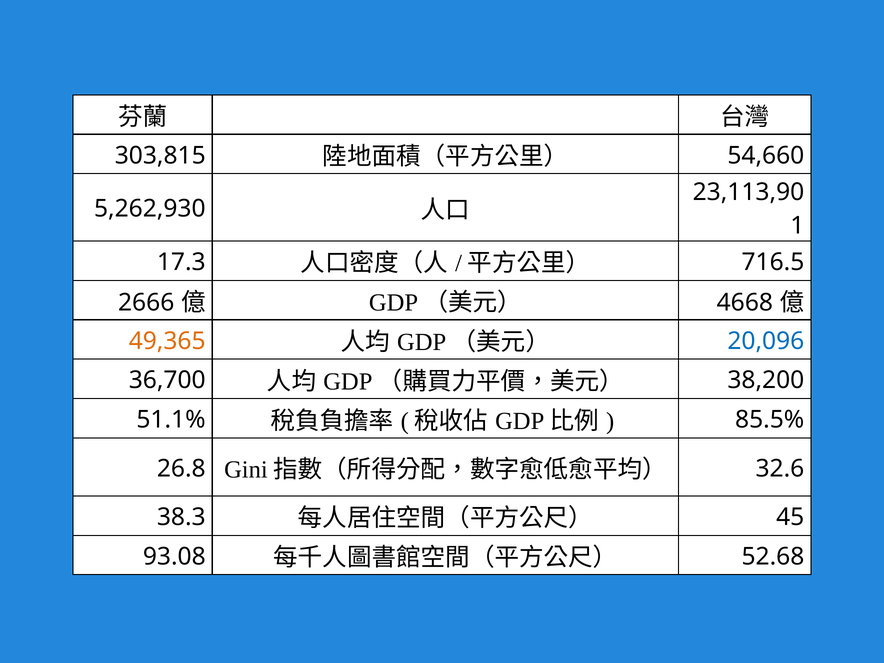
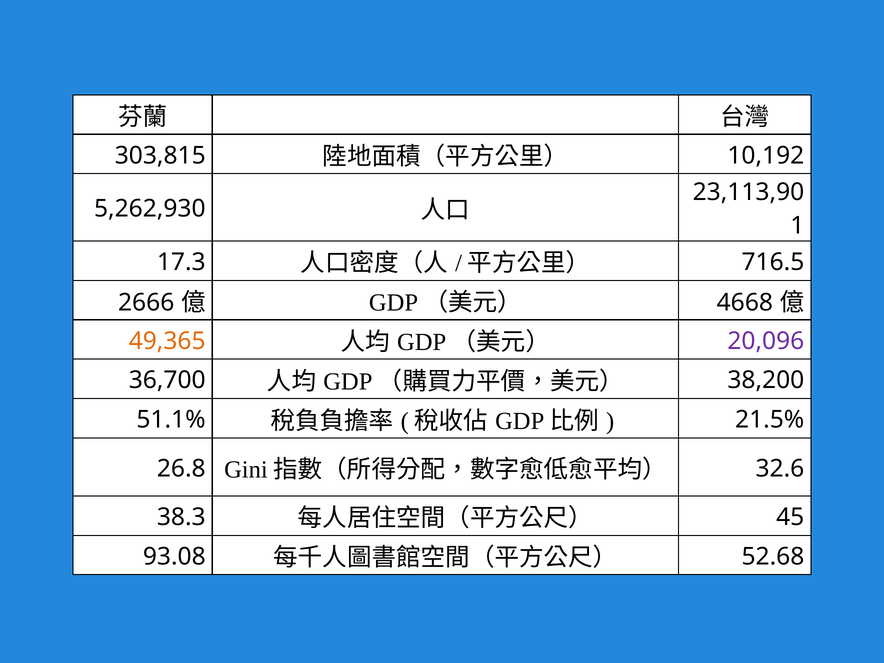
54,660: 54,660 -> 10,192 (766, 155)
20,096 colour: blue -> purple (766, 341)
85.5%: 85.5% -> 21.5% (770, 420)
